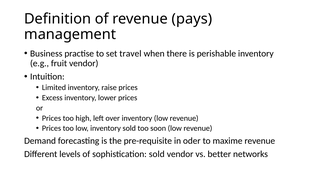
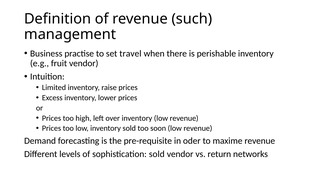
pays: pays -> such (192, 19)
better: better -> return (219, 154)
